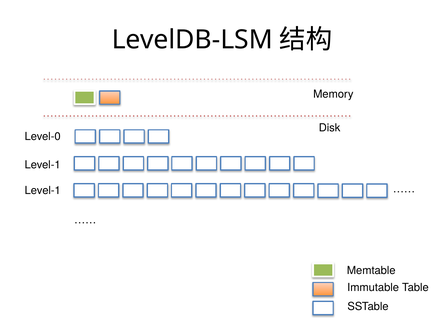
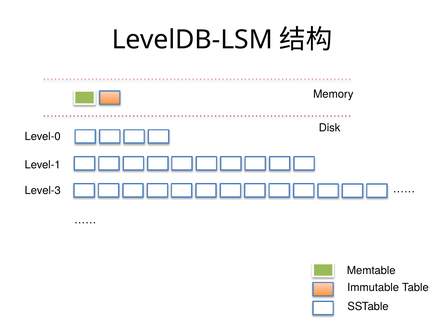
Level-1: Level-1 -> Level-3 (43, 191)
